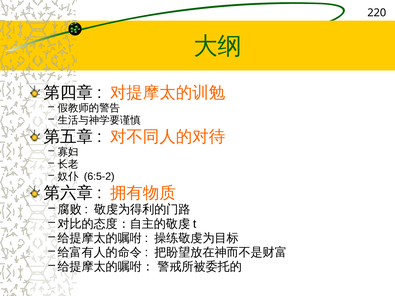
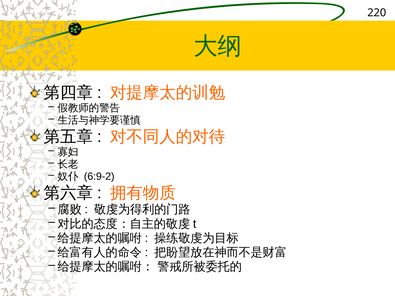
6:5-2: 6:5-2 -> 6:9-2 (99, 177)
